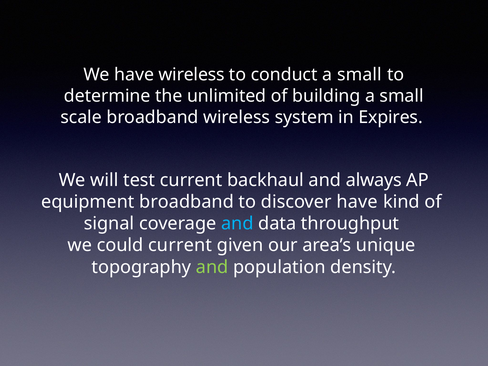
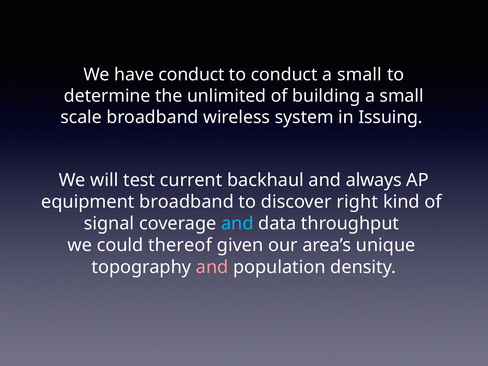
have wireless: wireless -> conduct (192, 75)
Expires: Expires -> Issuing (391, 117)
discover have: have -> right (357, 202)
could current: current -> thereof (180, 245)
and colour: light green -> pink (212, 267)
